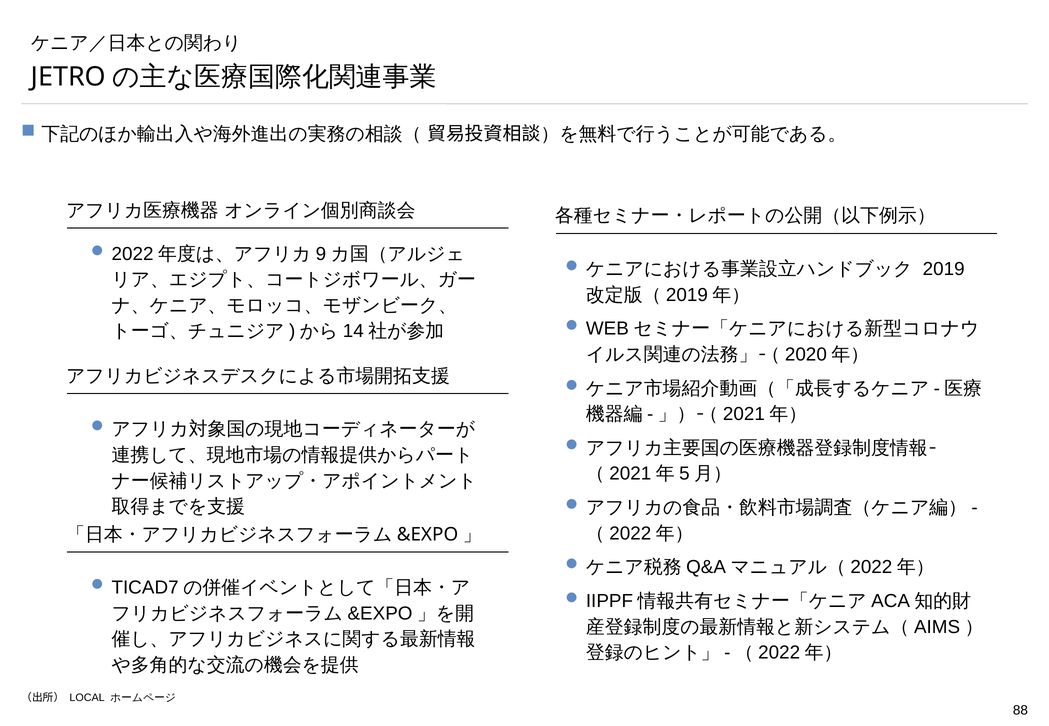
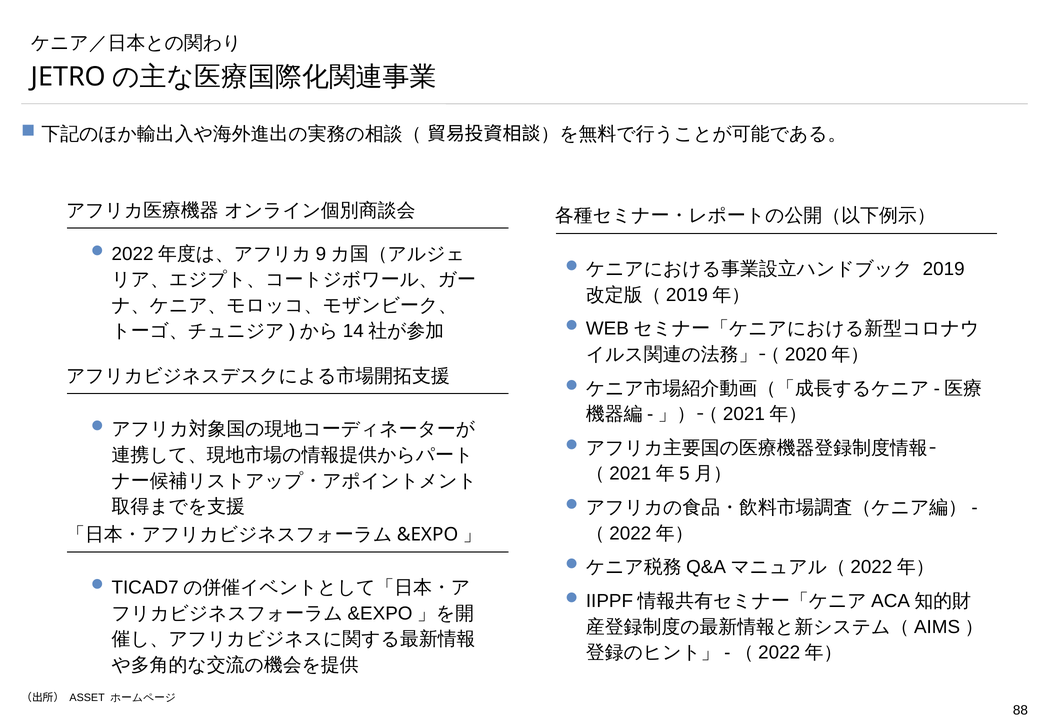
LOCAL: LOCAL -> ASSET (87, 698)
